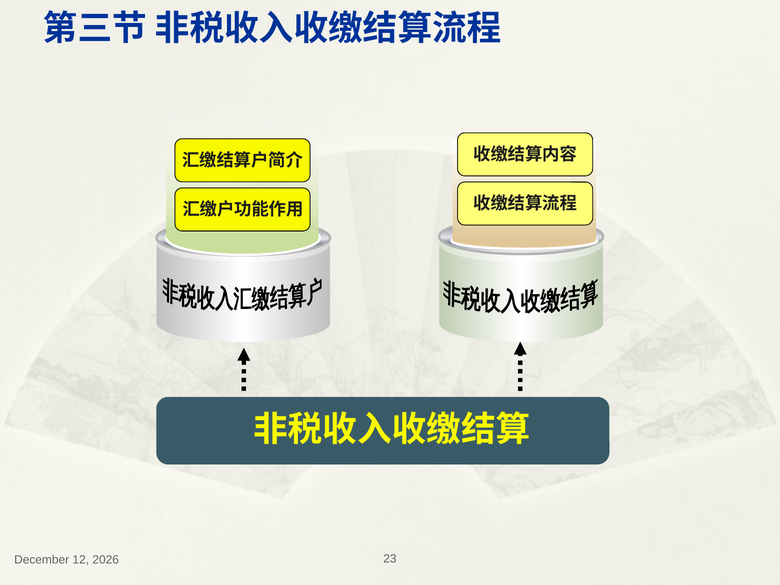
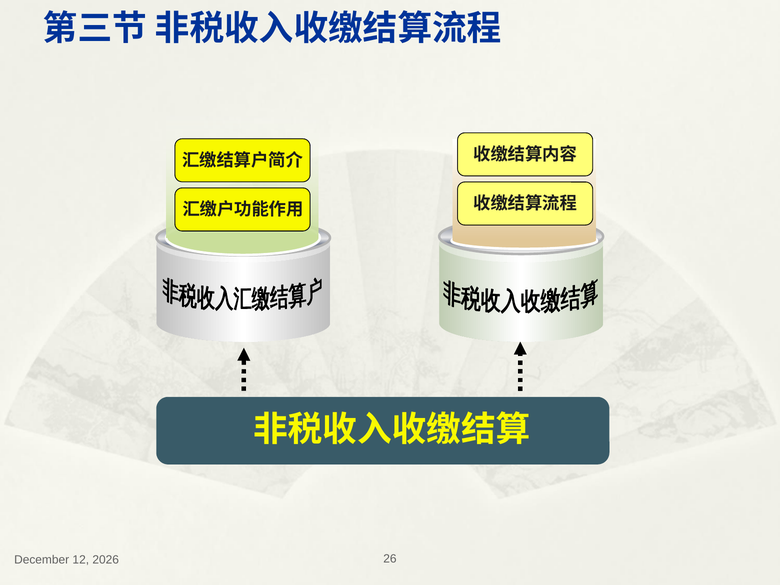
23: 23 -> 26 (390, 559)
